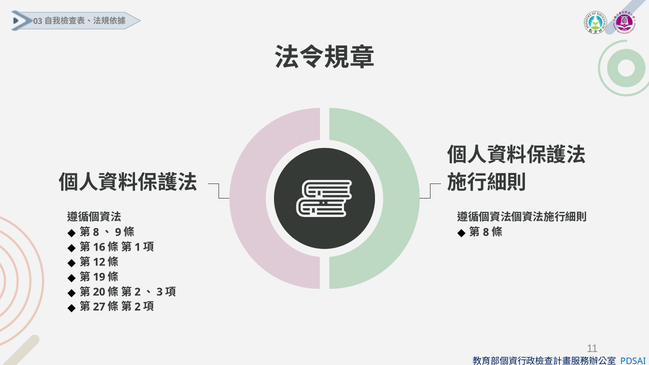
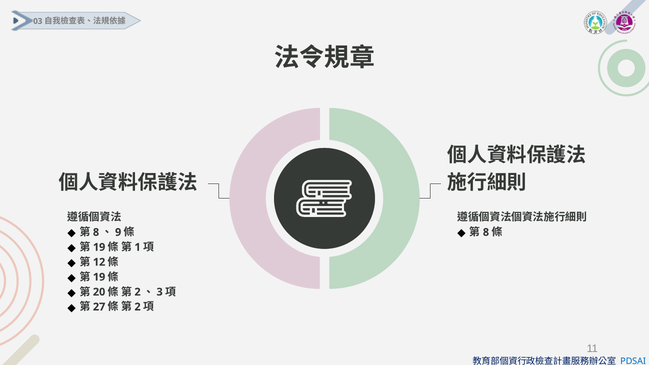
16: 16 -> 19 (99, 247)
